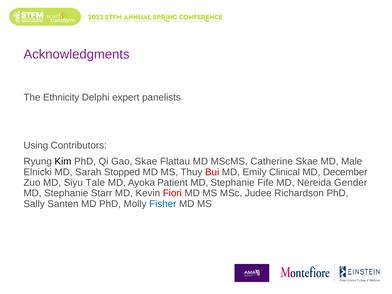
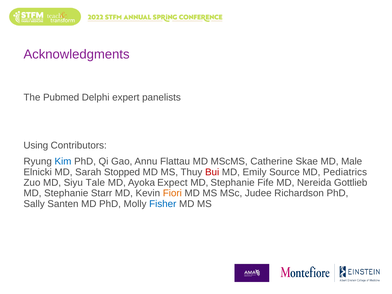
Ethnicity: Ethnicity -> Pubmed (61, 97)
Kim colour: black -> blue (63, 161)
Gao Skae: Skae -> Annu (146, 161)
Clinical: Clinical -> Source (285, 172)
December: December -> Pediatrics (345, 172)
Patient: Patient -> Expect (172, 183)
Gender: Gender -> Gottlieb (351, 183)
Fiori colour: red -> orange (172, 193)
